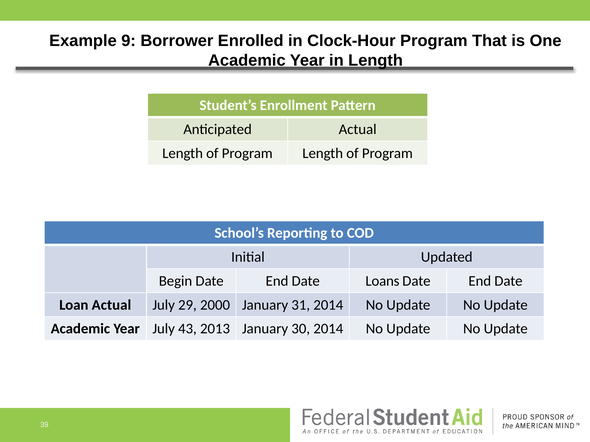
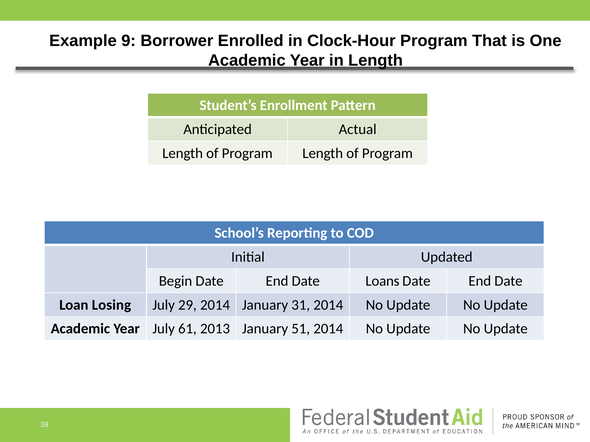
Loan Actual: Actual -> Losing (111, 305)
29 2000: 2000 -> 2014 (215, 305)
43: 43 -> 61 (187, 329)
30: 30 -> 51 (301, 329)
